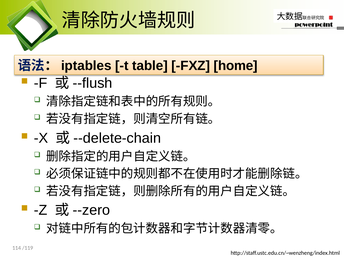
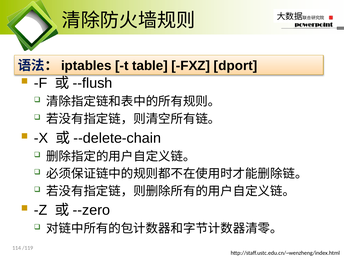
home: home -> dport (236, 66)
